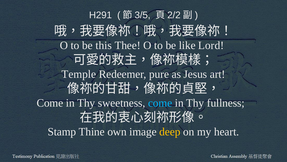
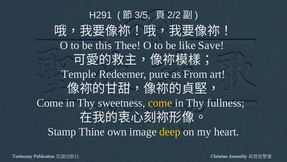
Lord: Lord -> Save (211, 45)
Jesus: Jesus -> From (195, 74)
come colour: light blue -> yellow (160, 103)
